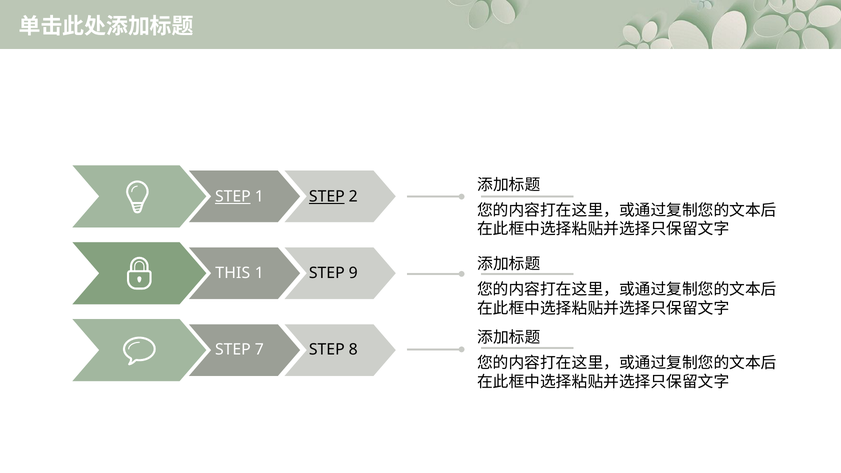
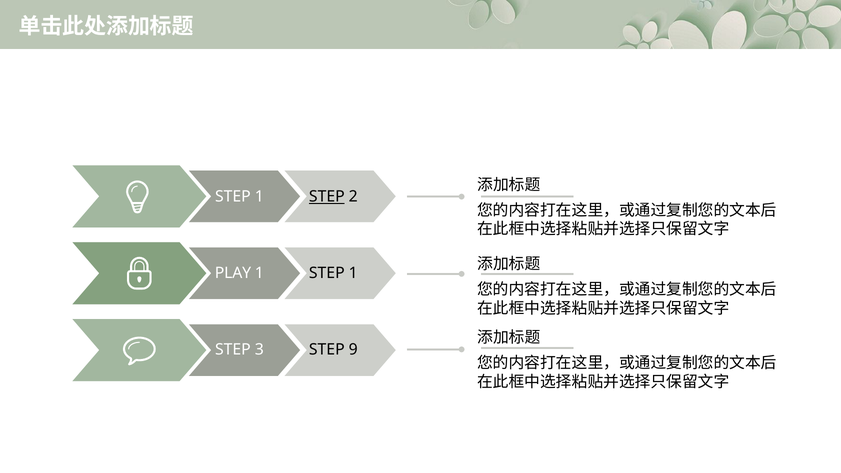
STEP underline: present -> none (233, 197)
THIS: THIS -> PLAY (233, 273)
1 STEP 9: 9 -> 1 (353, 273)
7: 7 -> 3 (259, 349)
8: 8 -> 9 (353, 349)
